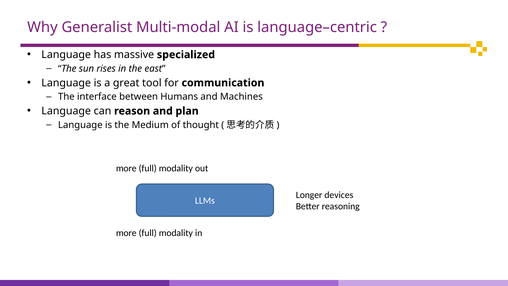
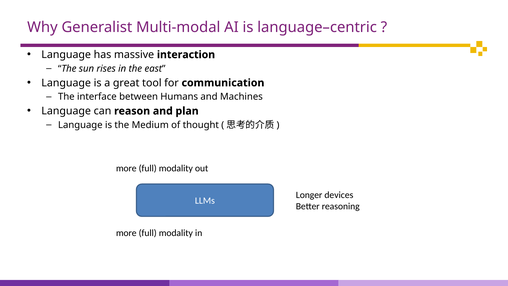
specialized: specialized -> interaction (186, 55)
